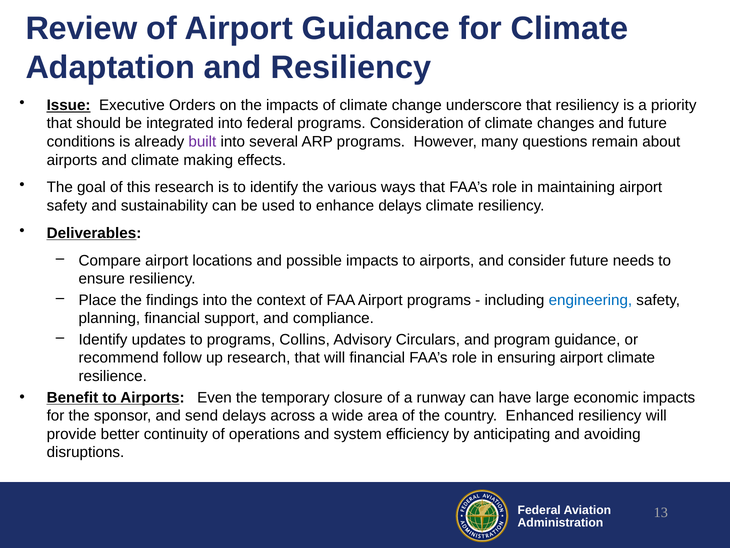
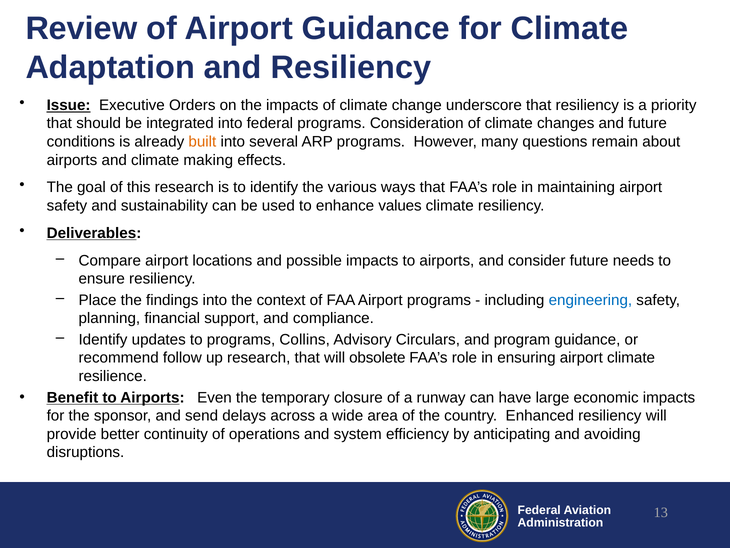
built colour: purple -> orange (202, 142)
enhance delays: delays -> values (400, 205)
will financial: financial -> obsolete (377, 358)
